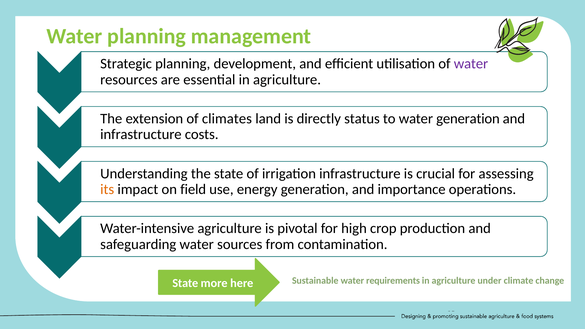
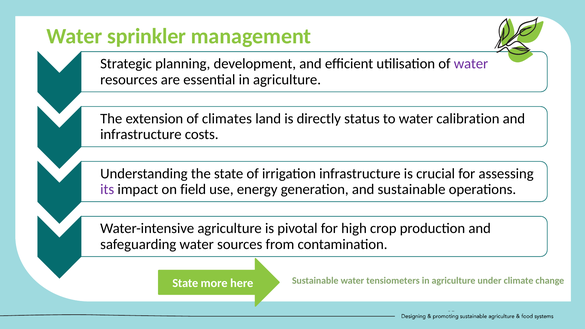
Water planning: planning -> sprinkler (147, 36)
water generation: generation -> calibration (468, 119)
its colour: orange -> purple (107, 189)
and importance: importance -> sustainable (412, 189)
requirements: requirements -> tensiometers (393, 281)
